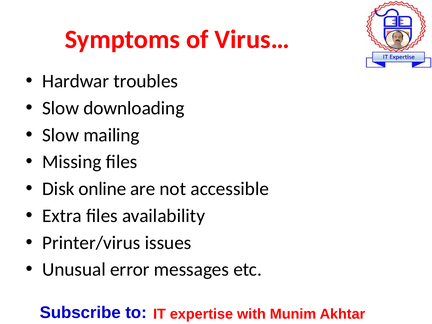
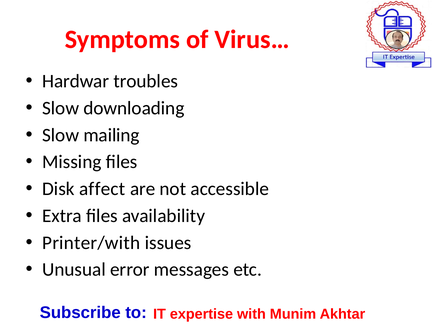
online: online -> affect (102, 189)
Printer/virus: Printer/virus -> Printer/with (91, 243)
